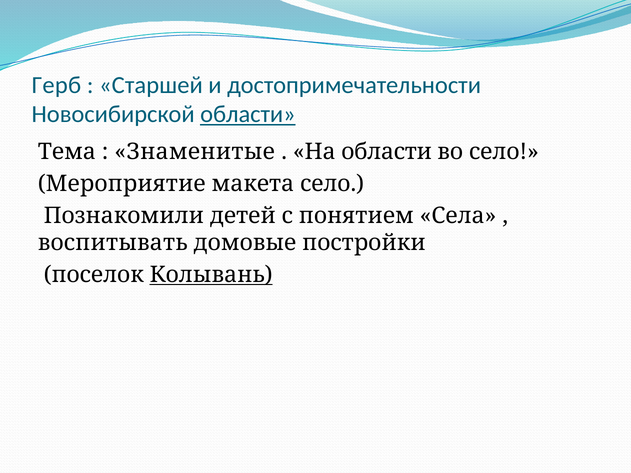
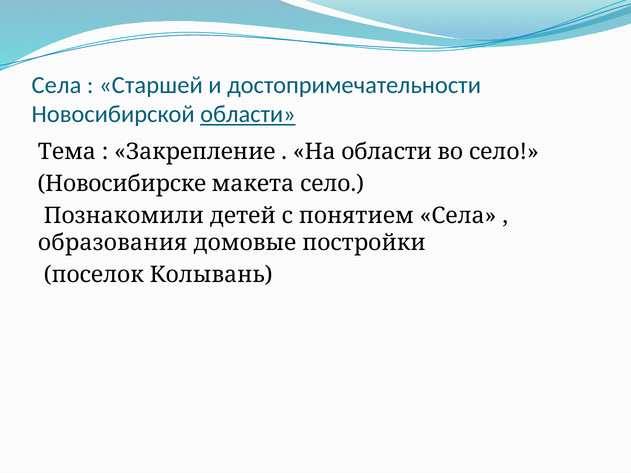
Герб: Герб -> Села (56, 85)
Знаменитые: Знаменитые -> Закрепление (195, 152)
Мероприятие: Мероприятие -> Новосибирске (122, 184)
воспитывать: воспитывать -> образования (113, 243)
Колывань underline: present -> none (211, 275)
